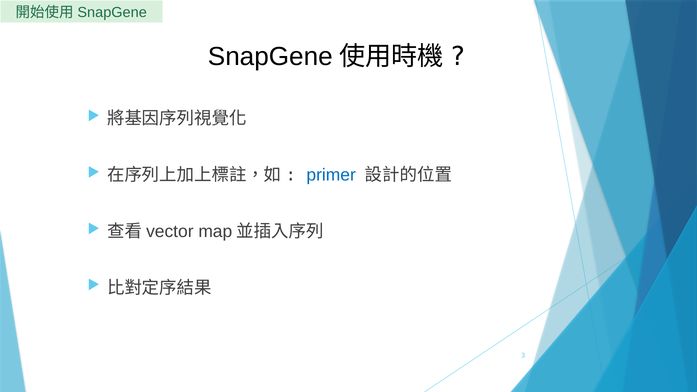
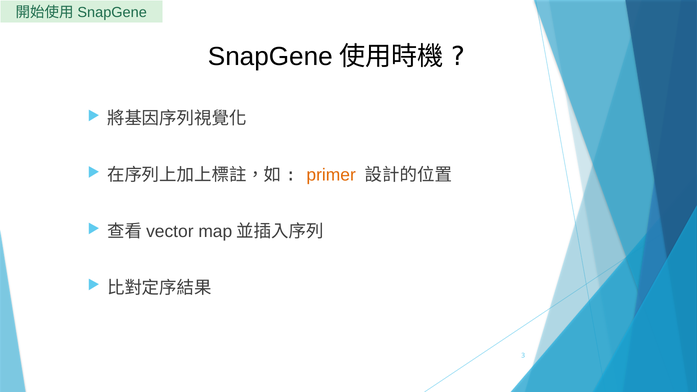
primer colour: blue -> orange (331, 175)
